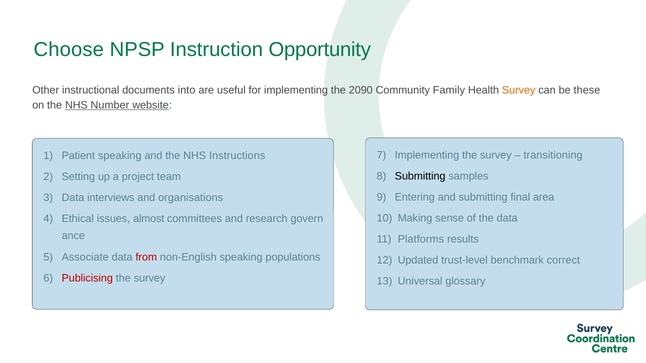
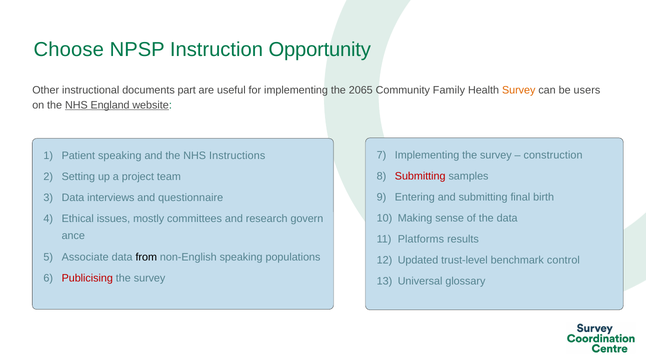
into: into -> part (187, 90)
2090: 2090 -> 2065 (361, 90)
these: these -> users (587, 90)
Number: Number -> England (110, 105)
transitioning: transitioning -> construction (553, 155)
Submitting colour: black -> red (420, 176)
area: area -> birth (544, 197)
organisations: organisations -> questionnaire (191, 198)
almost: almost -> mostly (149, 219)
from colour: red -> black (146, 257)
correct: correct -> control (563, 260)
